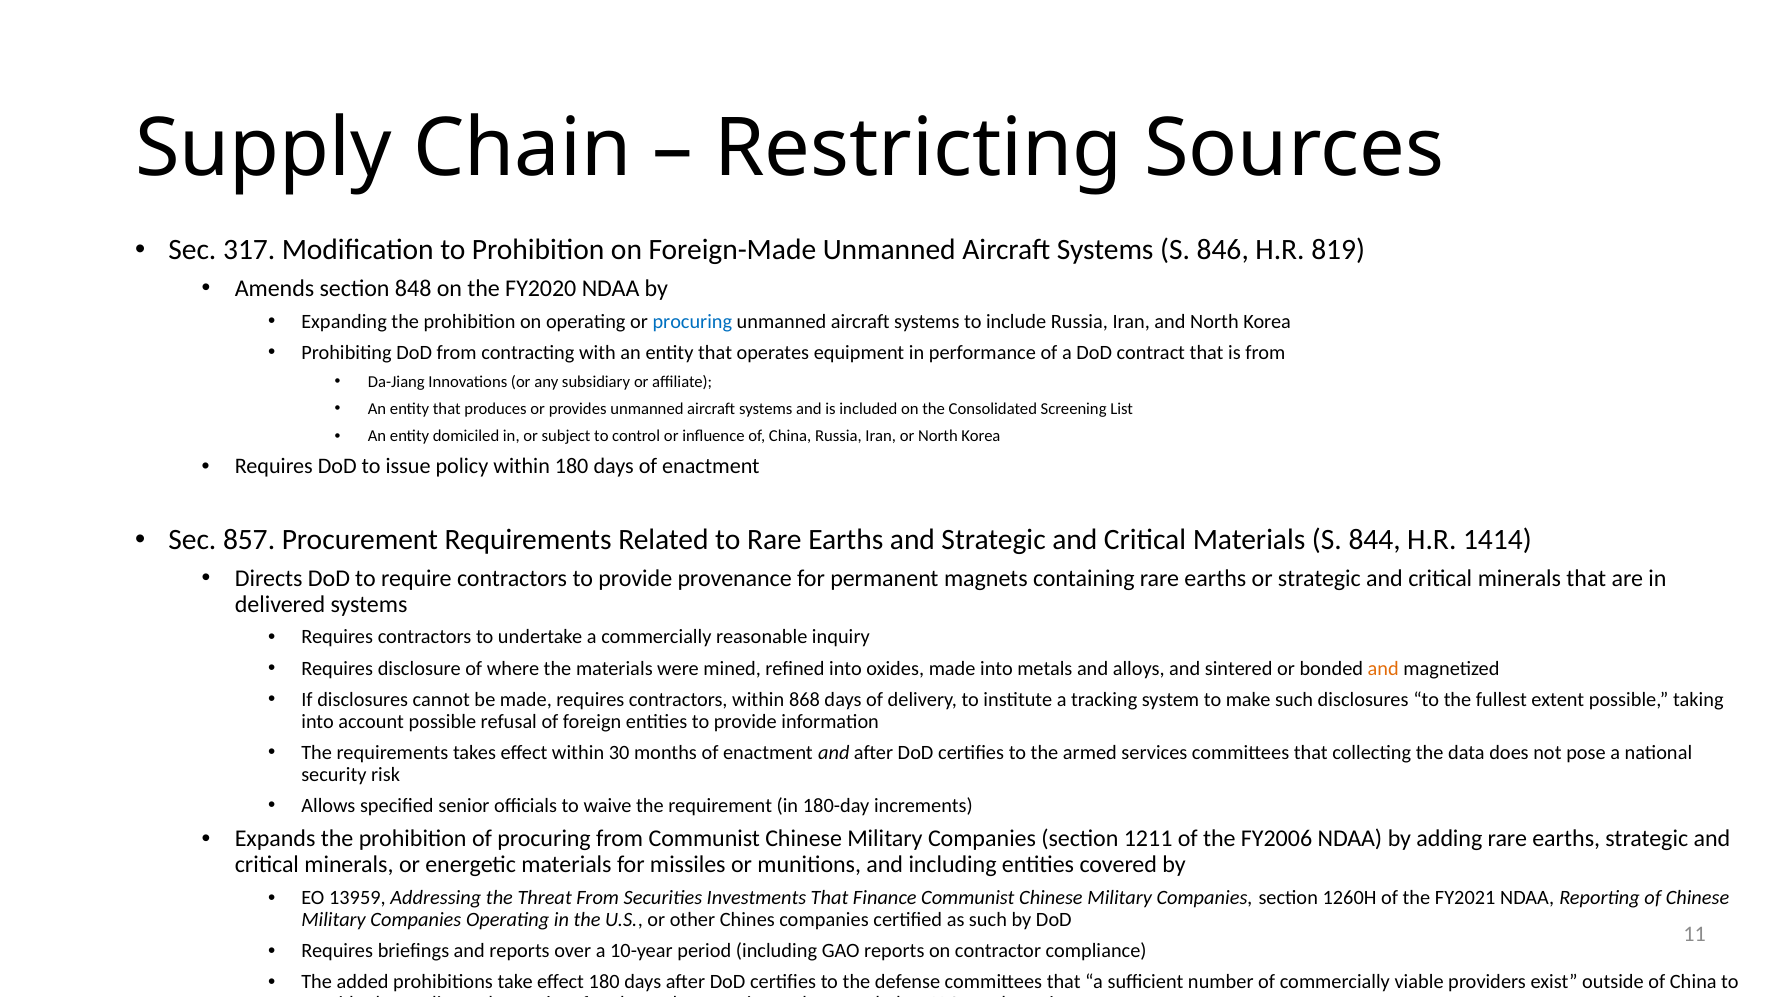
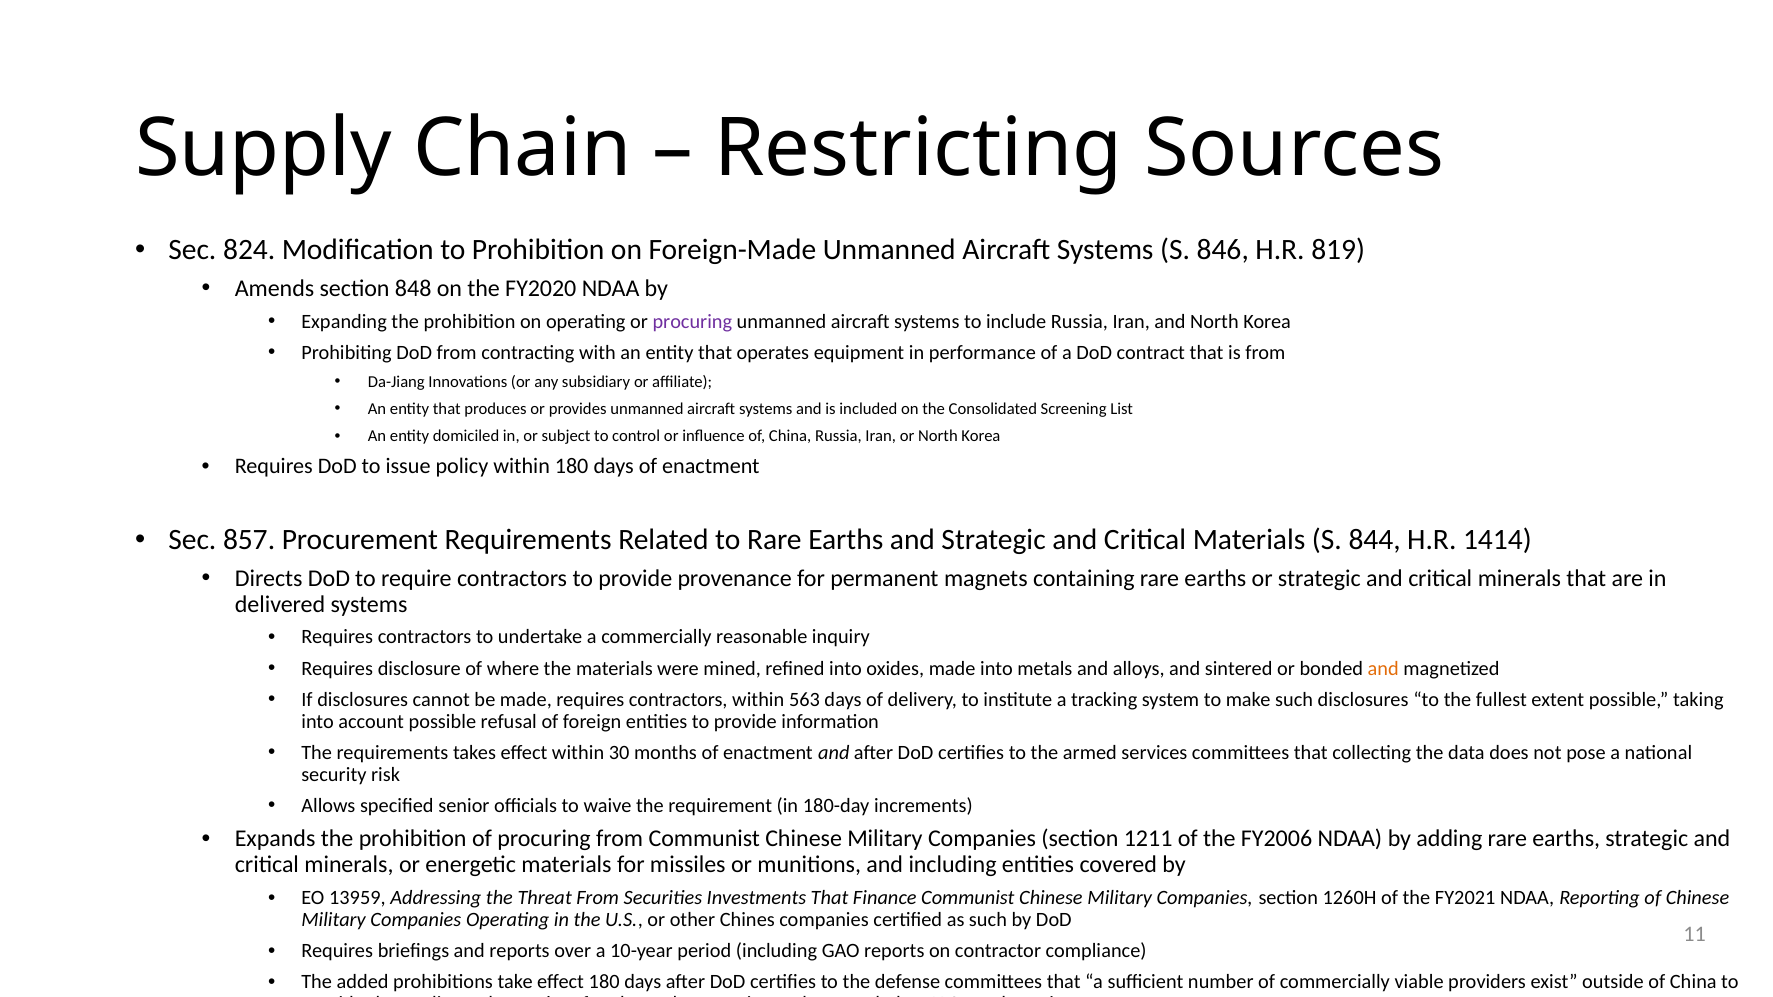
317: 317 -> 824 (249, 250)
procuring colour: blue -> purple (692, 322)
868: 868 -> 563 (804, 700)
